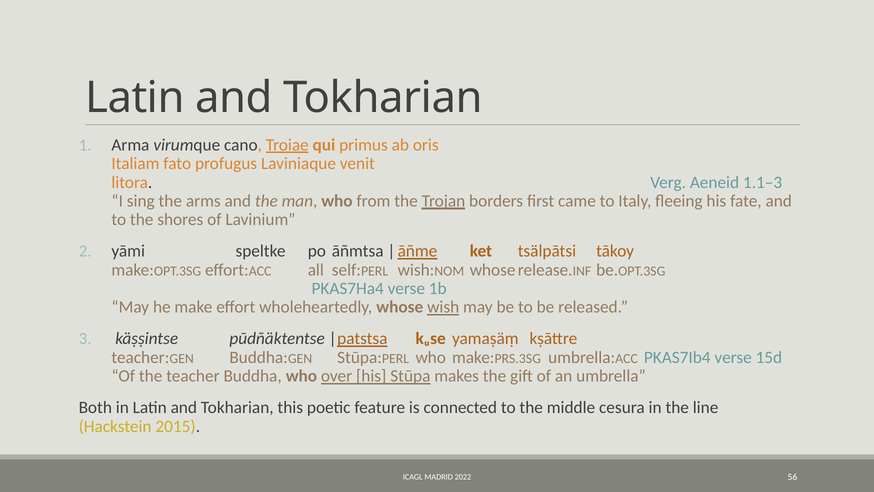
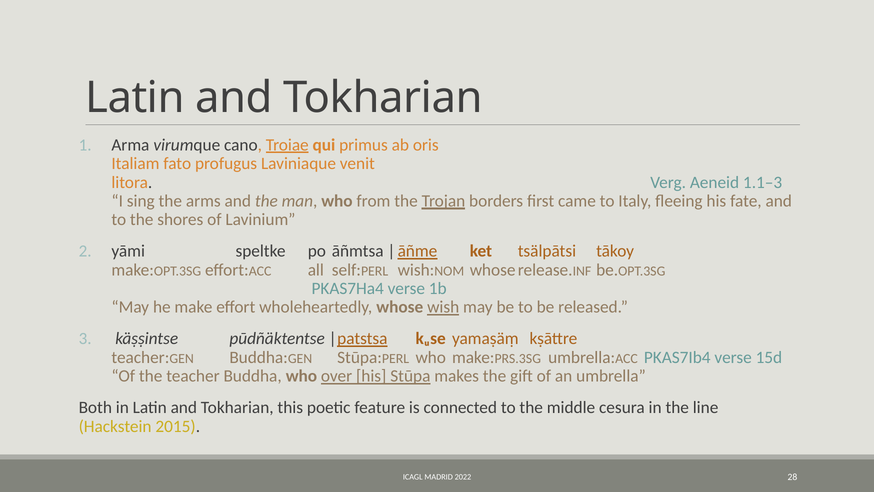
56: 56 -> 28 (792, 477)
